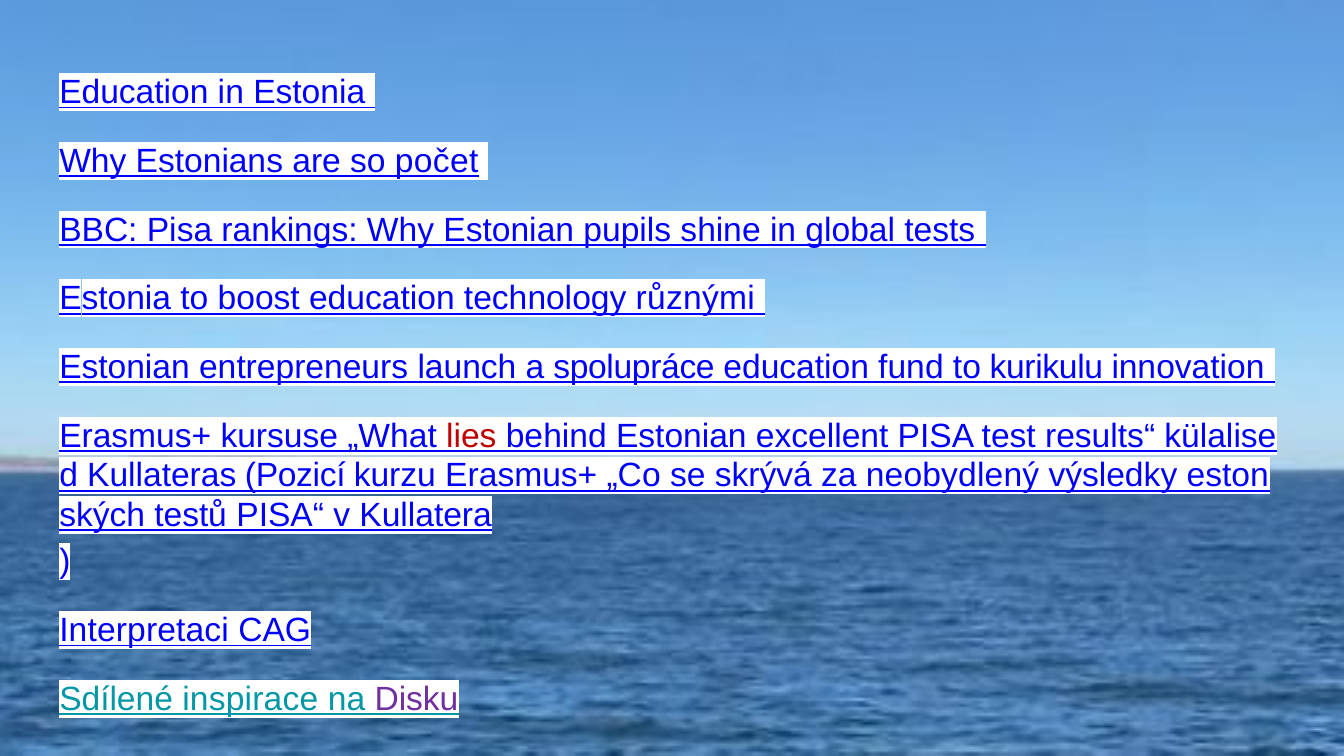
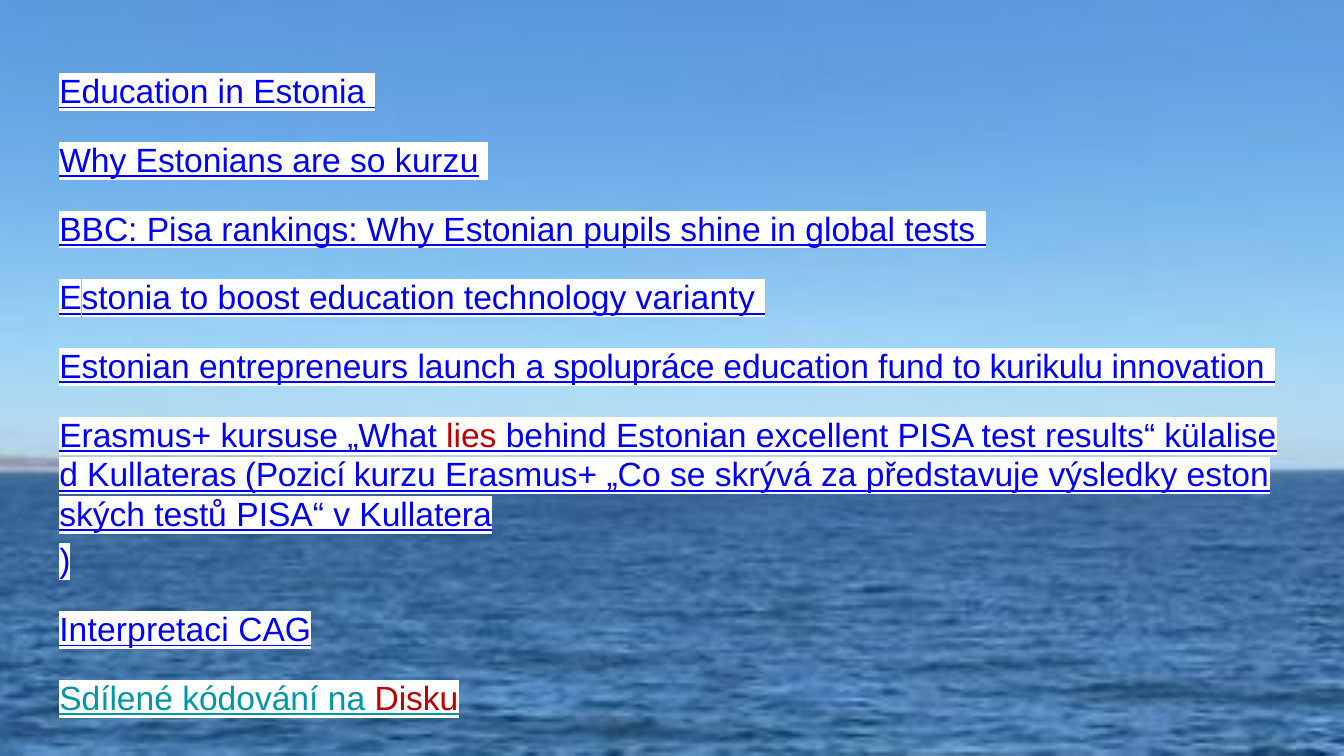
so počet: počet -> kurzu (437, 161)
různými: různými -> varianty (695, 299)
neobydlený: neobydlený -> představuje (953, 476)
inspirace: inspirace -> kódování (250, 699)
Disku colour: purple -> red (416, 699)
